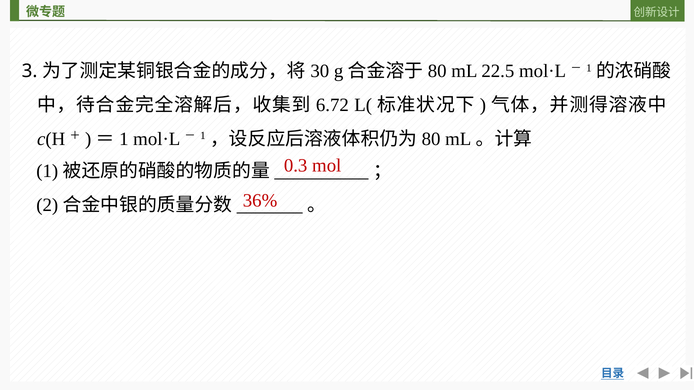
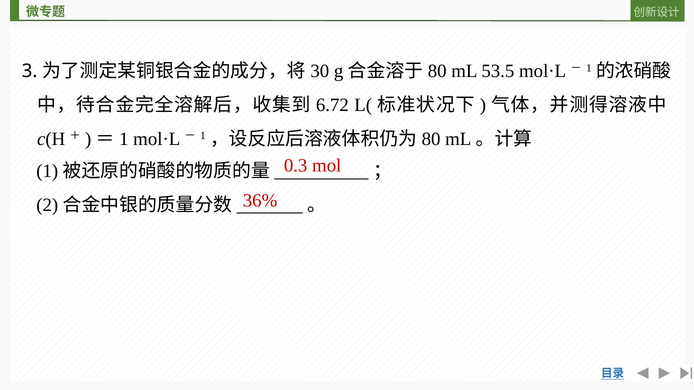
22.5: 22.5 -> 53.5 (498, 71)
